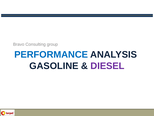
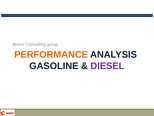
PERFORMANCE colour: blue -> orange (51, 54)
